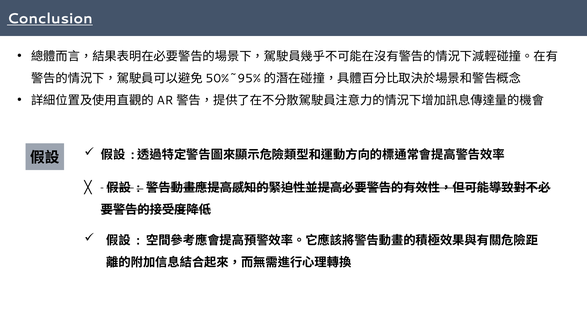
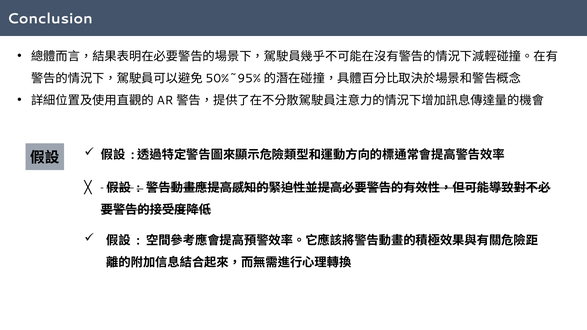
Conclusion underline: present -> none (50, 19)
